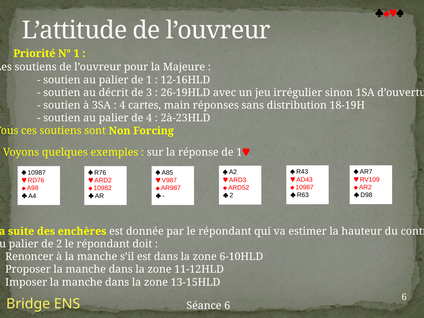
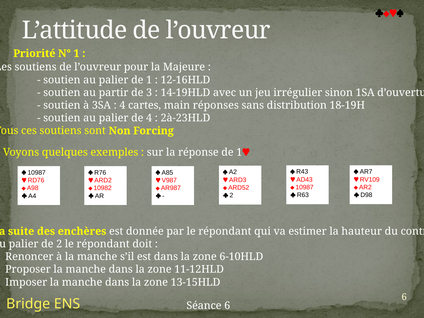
décrit: décrit -> partir (114, 93)
26-19HLD: 26-19HLD -> 14-19HLD (185, 93)
